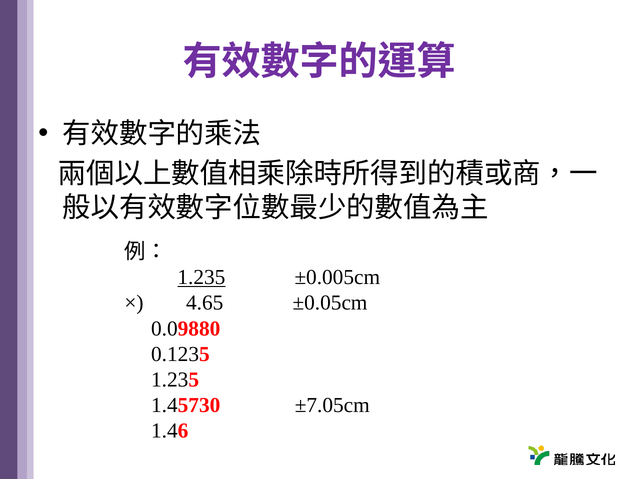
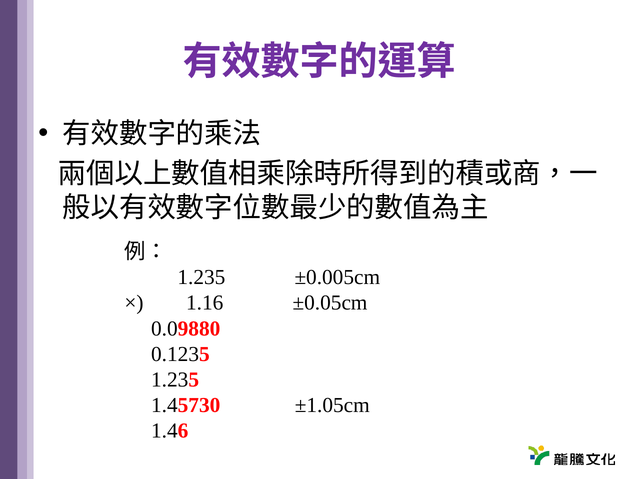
1.235 underline: present -> none (201, 278)
4.65: 4.65 -> 1.16 (205, 303)
±7.05cm: ±7.05cm -> ±1.05cm (332, 405)
